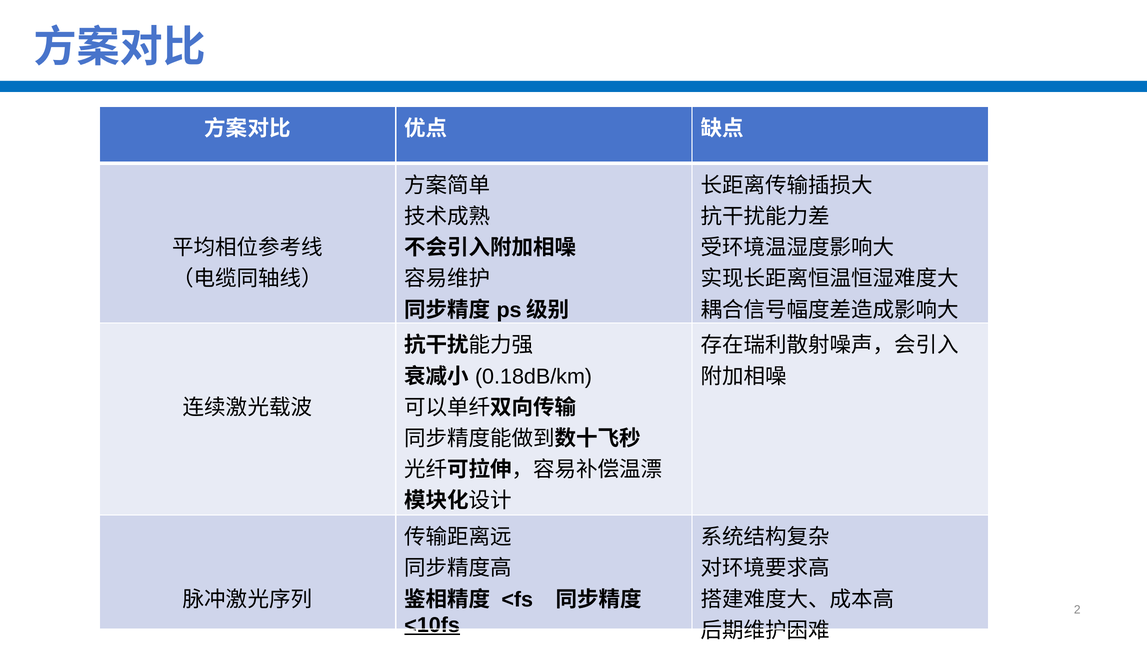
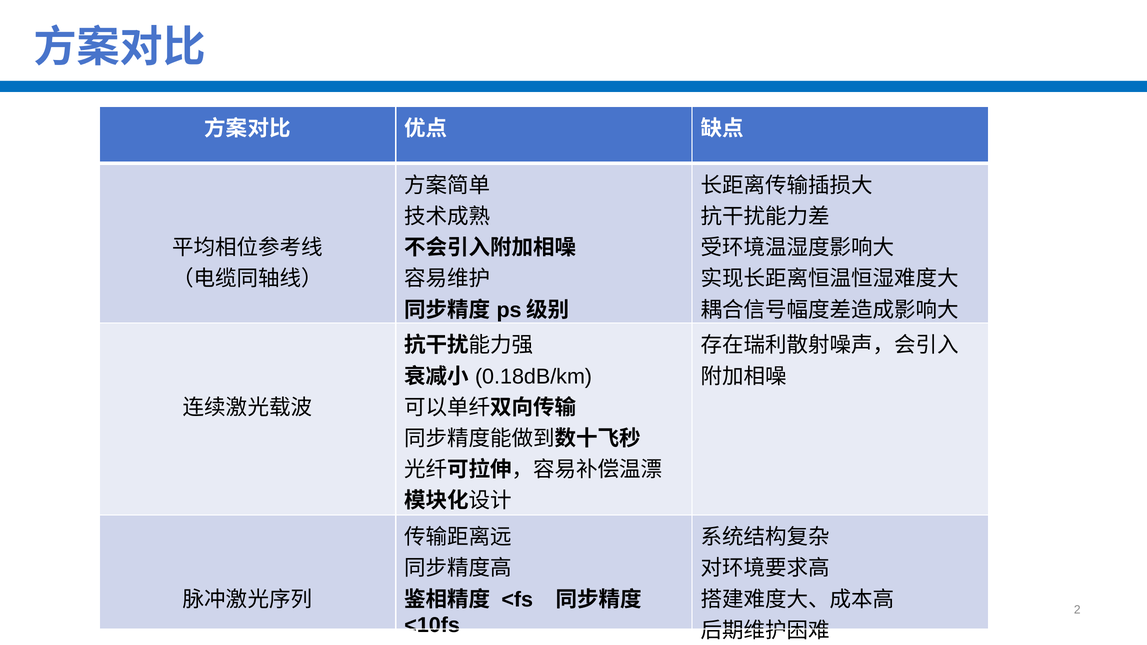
<10fs underline: present -> none (432, 625)
